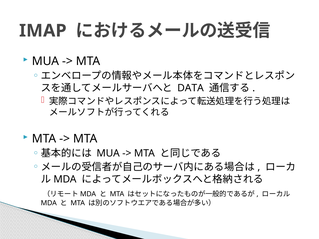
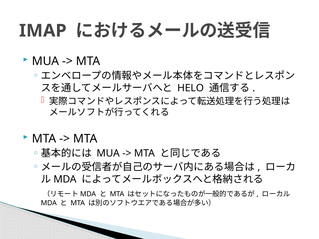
DATA: DATA -> HELO (191, 88)
